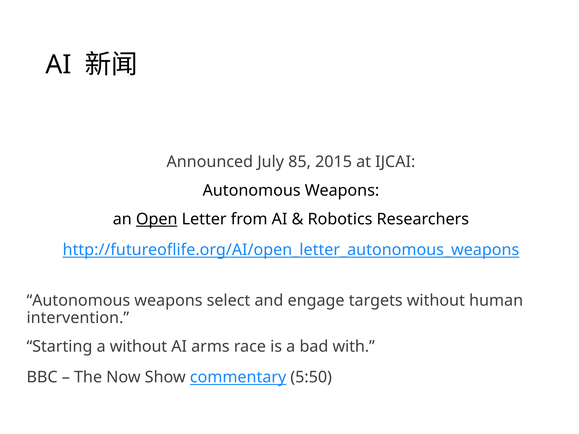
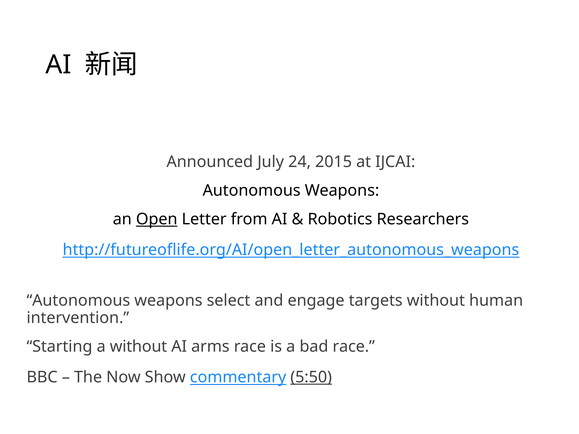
85: 85 -> 24 (300, 162)
bad with: with -> race (354, 347)
5:50 underline: none -> present (311, 377)
